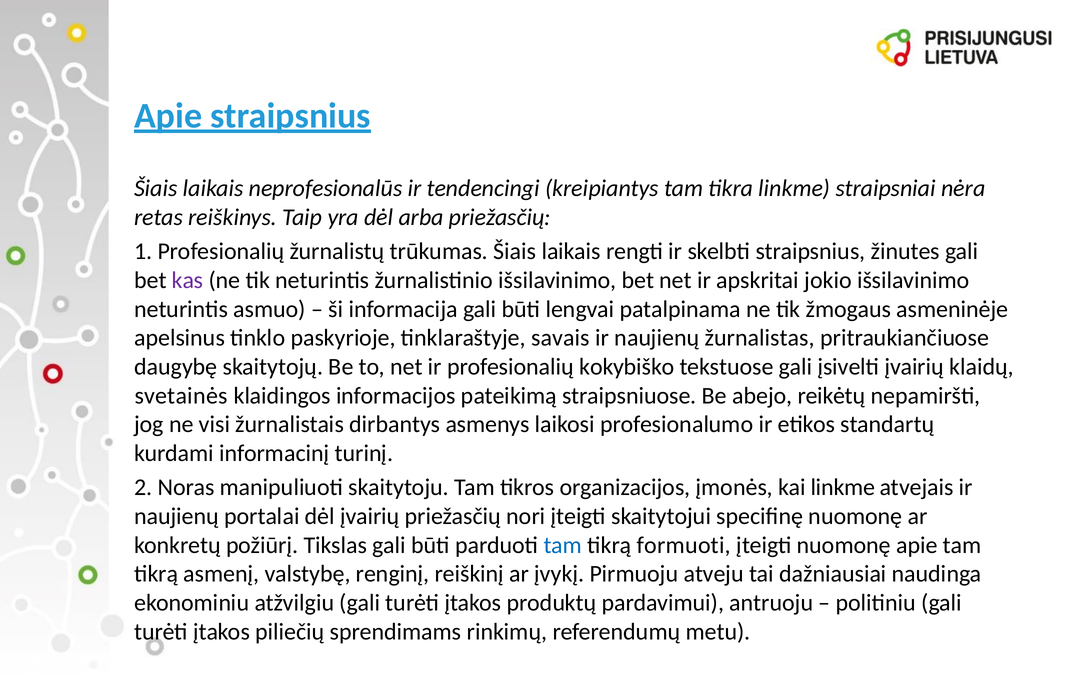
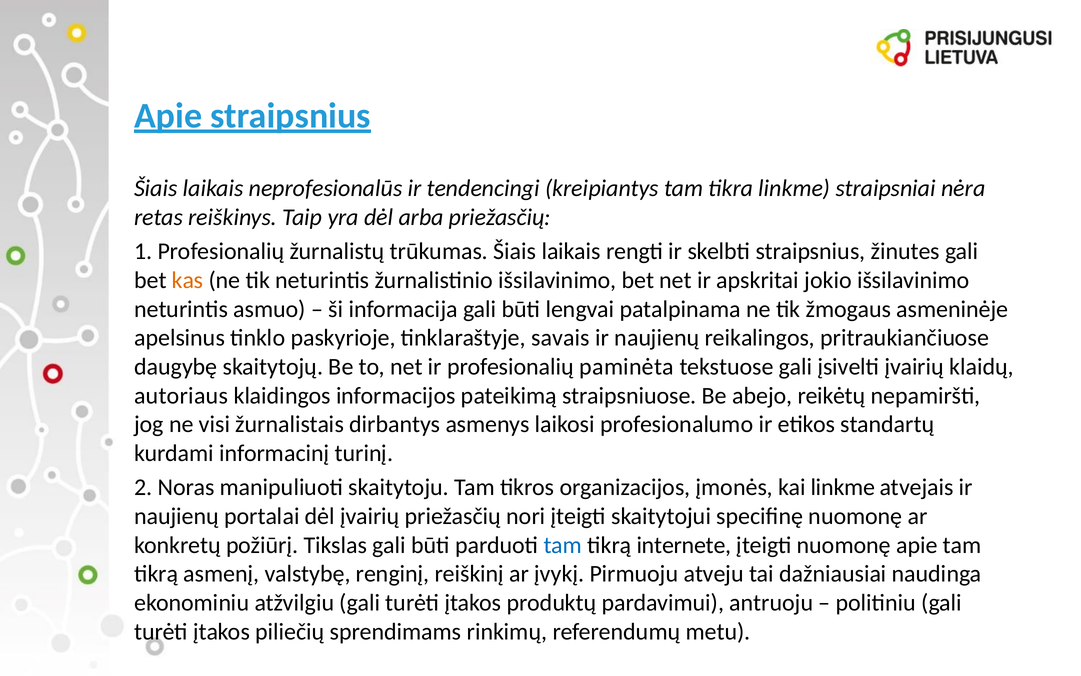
kas colour: purple -> orange (188, 280)
žurnalistas: žurnalistas -> reikalingos (760, 338)
kokybiško: kokybiško -> paminėta (627, 367)
svetainės: svetainės -> autoriaus (181, 395)
formuoti: formuoti -> internete (684, 545)
